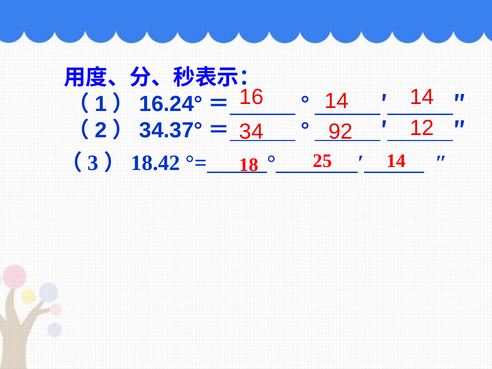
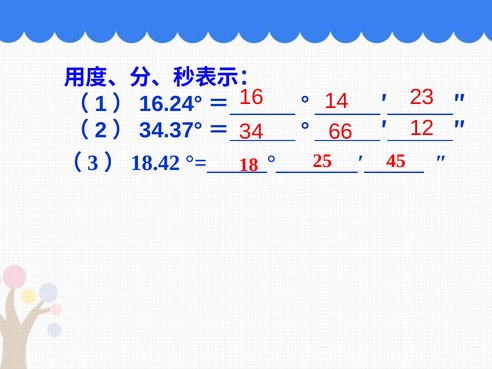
14 14: 14 -> 23 (422, 97)
92: 92 -> 66 (341, 132)
25 14: 14 -> 45 (396, 161)
